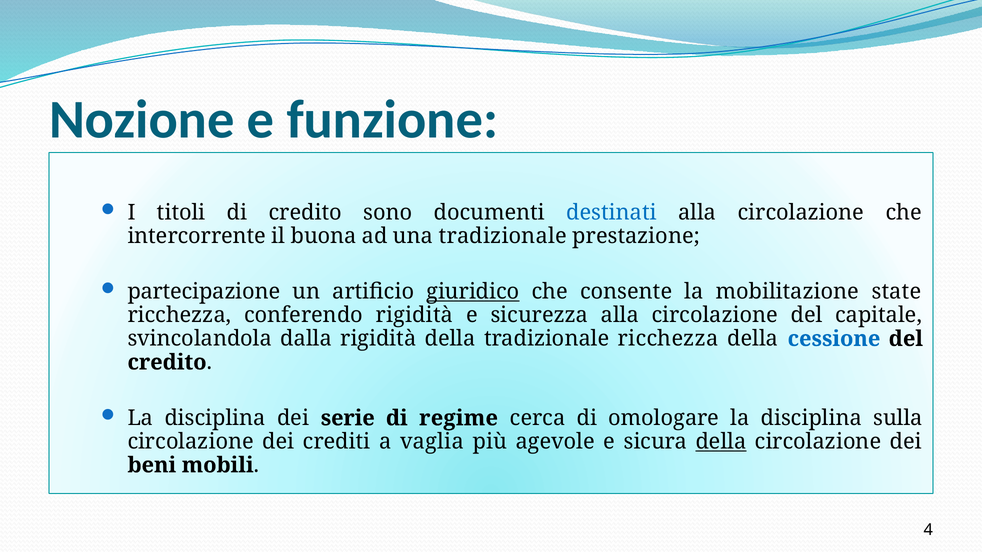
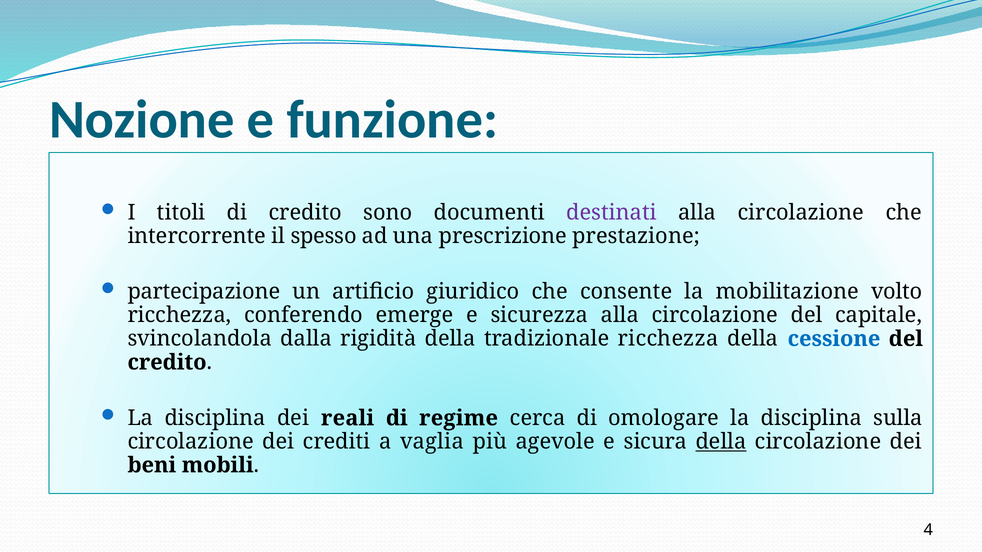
destinati colour: blue -> purple (612, 213)
buona: buona -> spesso (324, 236)
una tradizionale: tradizionale -> prescrizione (503, 236)
giuridico underline: present -> none (473, 292)
state: state -> volto (897, 292)
conferendo rigidità: rigidità -> emerge (415, 315)
serie: serie -> reali (348, 418)
